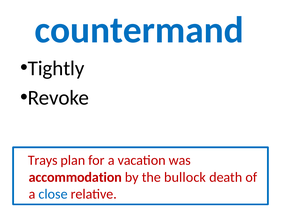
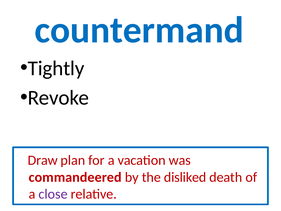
Trays: Trays -> Draw (43, 160)
accommodation: accommodation -> commandeered (75, 177)
bullock: bullock -> disliked (185, 177)
close colour: blue -> purple (53, 194)
